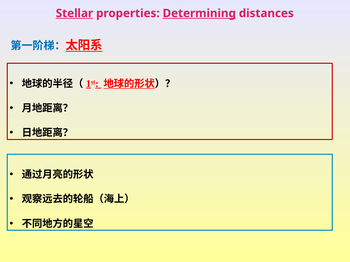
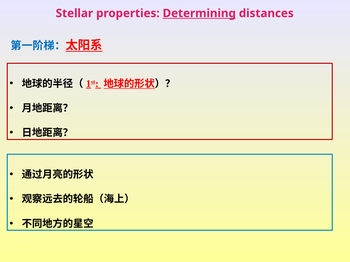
Stellar underline: present -> none (74, 13)
